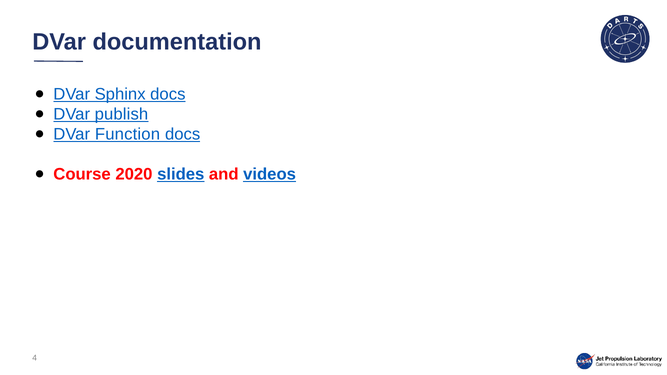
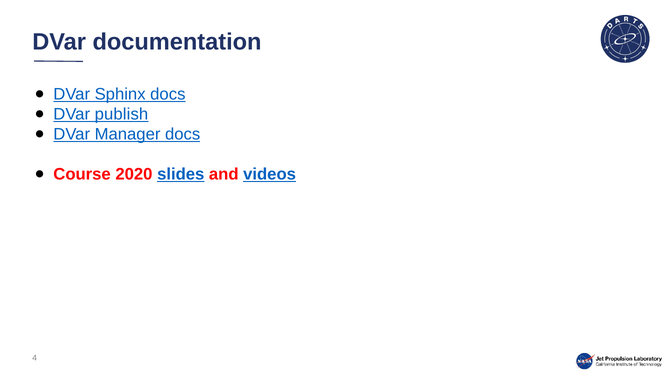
Function: Function -> Manager (128, 134)
